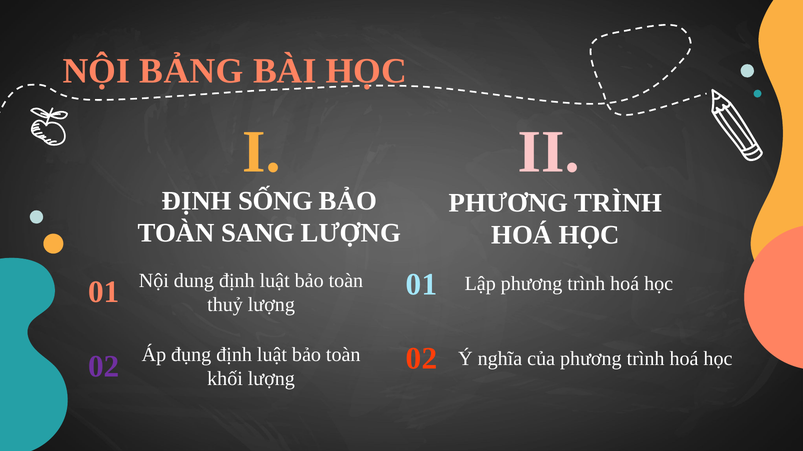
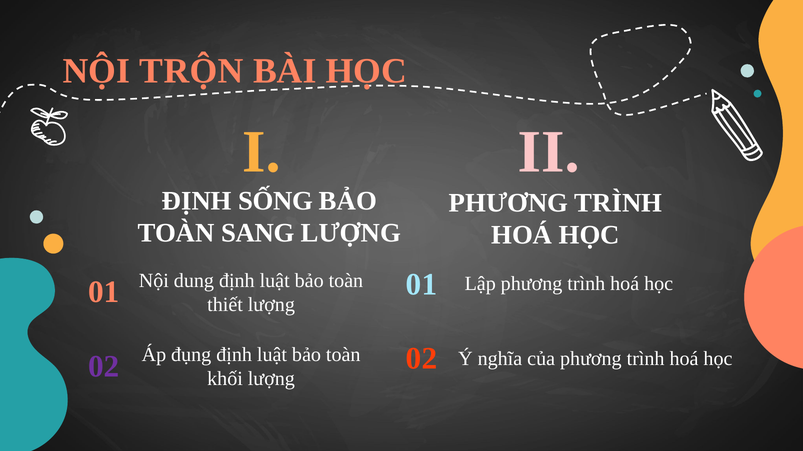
BẢNG: BẢNG -> TRỘN (191, 71)
thuỷ: thuỷ -> thiết (225, 305)
